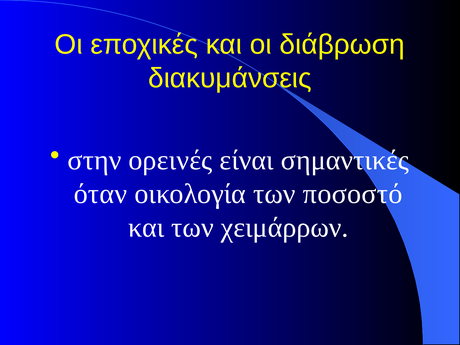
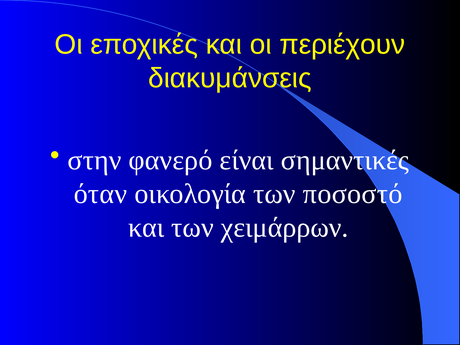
διάβρωση: διάβρωση -> περιέχουν (342, 45)
ορεινές: ορεινές -> φανερό (170, 160)
